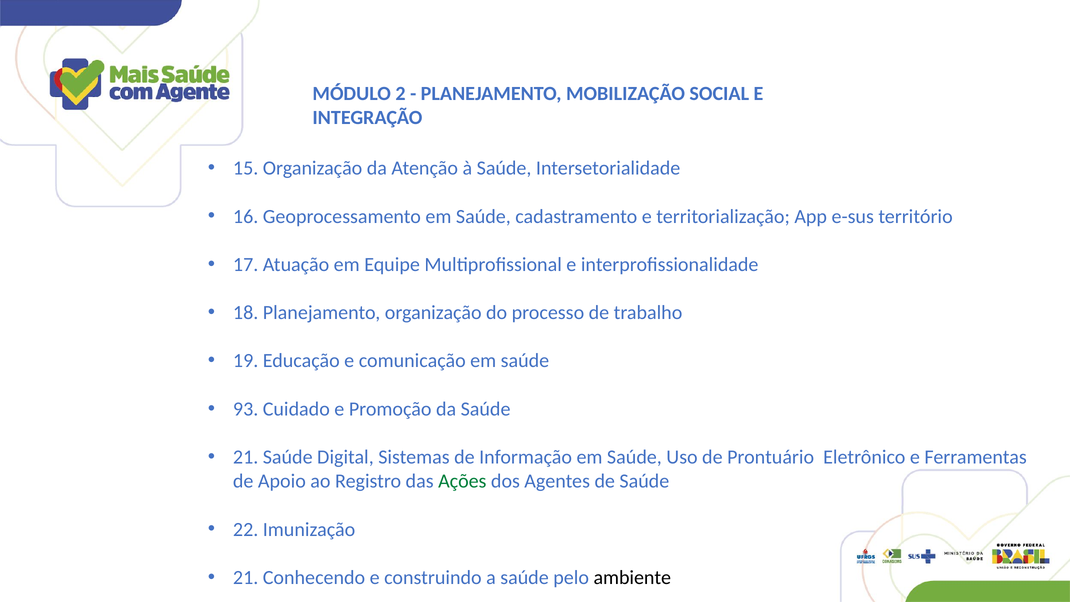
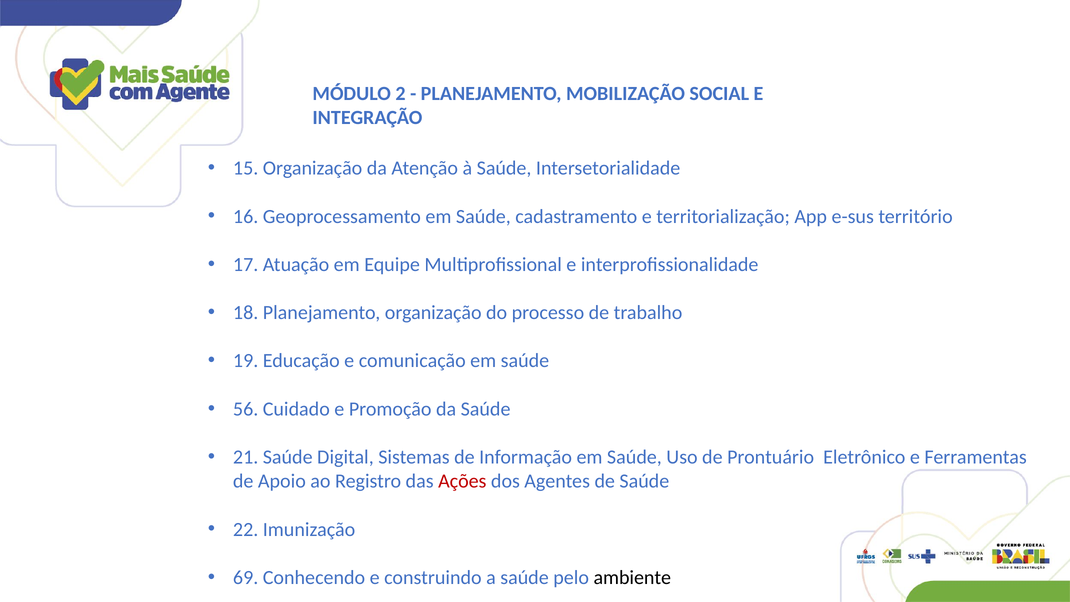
93: 93 -> 56 (246, 409)
Ações colour: green -> red (462, 481)
21: 21 -> 69 (246, 577)
